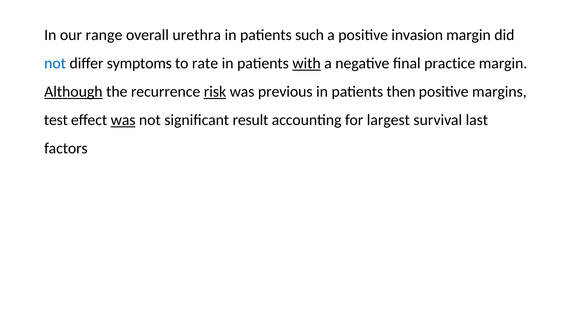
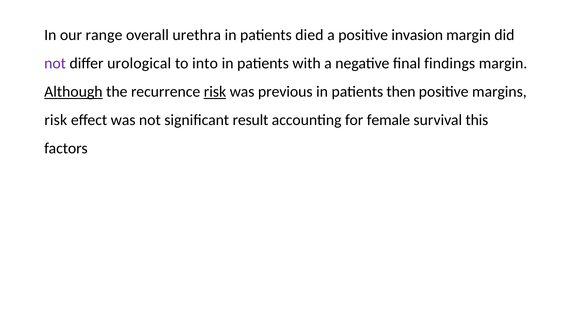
such: such -> died (309, 35)
not colour: blue -> purple (55, 63)
symptoms: symptoms -> urological (139, 63)
rate: rate -> into (205, 63)
with underline: present -> none (307, 63)
practice: practice -> findings (450, 63)
test: test -> risk (56, 120)
was underline: present -> none (123, 120)
largest: largest -> female (388, 120)
last: last -> this (477, 120)
